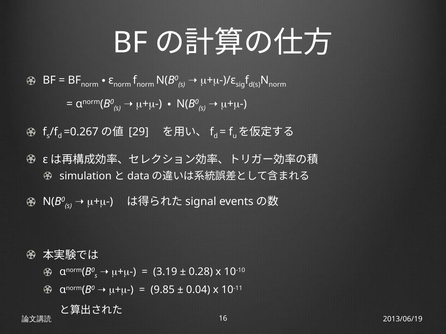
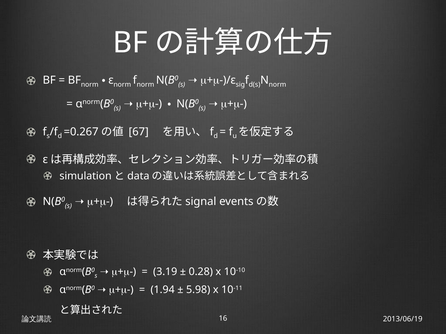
29: 29 -> 67 (139, 132)
9.85: 9.85 -> 1.94 (163, 290)
0.04: 0.04 -> 5.98 (198, 290)
